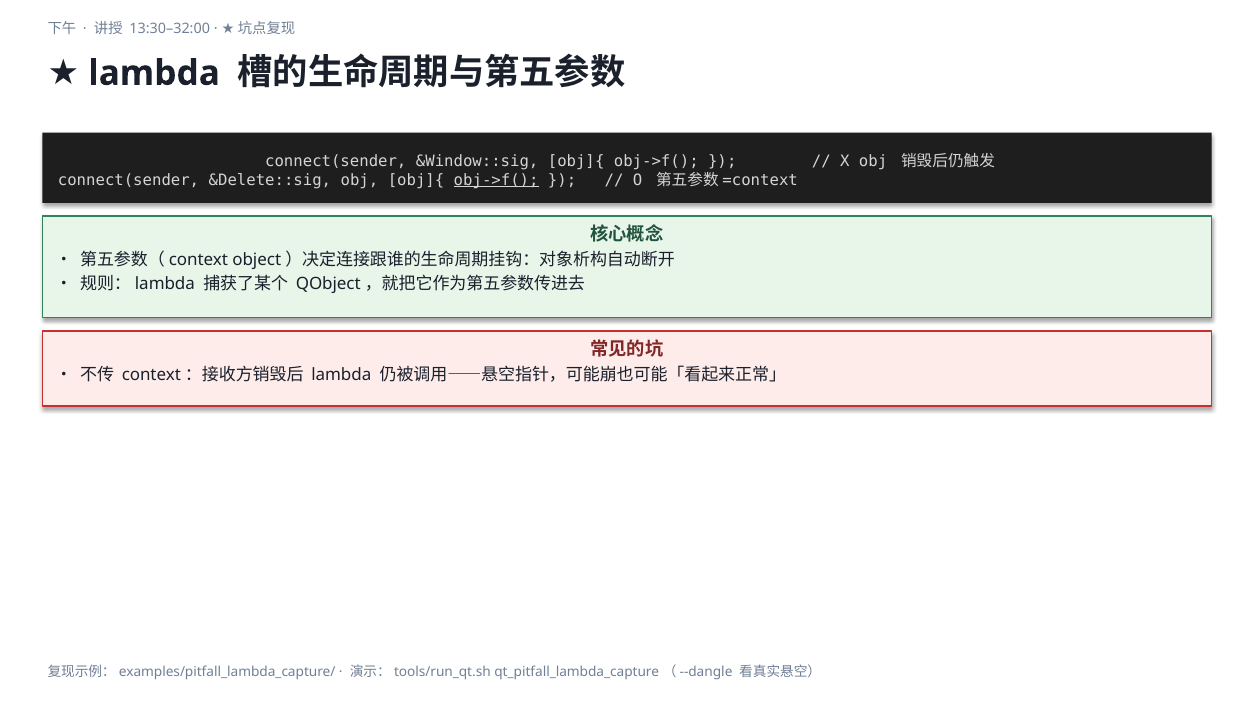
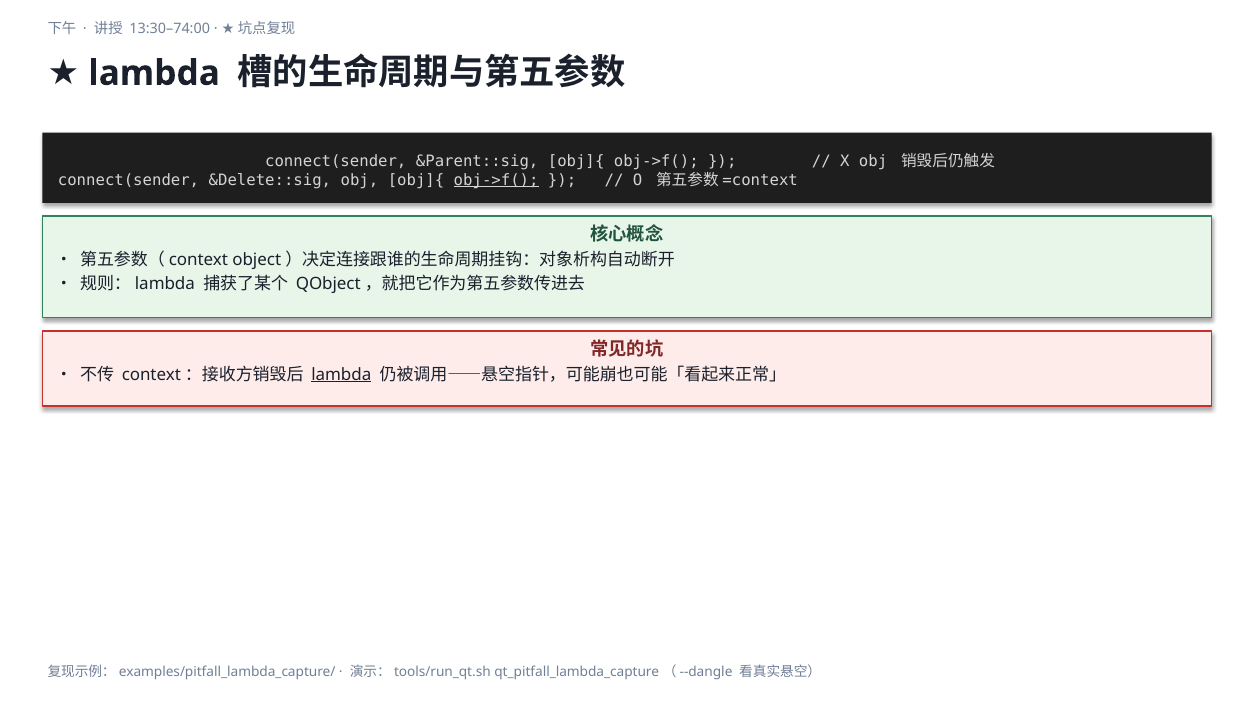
13:30–32:00: 13:30–32:00 -> 13:30–74:00 (170, 29)
&Window::sig: &Window::sig -> &Parent::sig (477, 161)
lambda underline: none -> present (341, 375)
